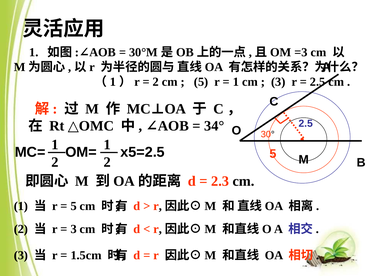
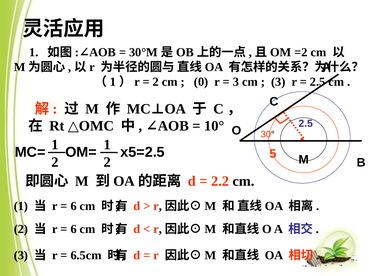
=3: =3 -> =2 (301, 53)
5: 5 -> 0 (201, 82)
1: 1 -> 3 (236, 82)
34°: 34° -> 10° (214, 126)
2.3: 2.3 -> 2.2 (220, 182)
5: 5 -> 6 (74, 207)
3: 3 -> 6 (74, 230)
1.5cm: 1.5cm -> 6.5cm (86, 256)
